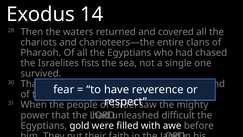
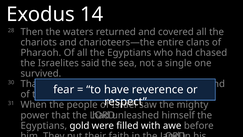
fists: fists -> said (90, 63)
difficult: difficult -> himself (178, 115)
